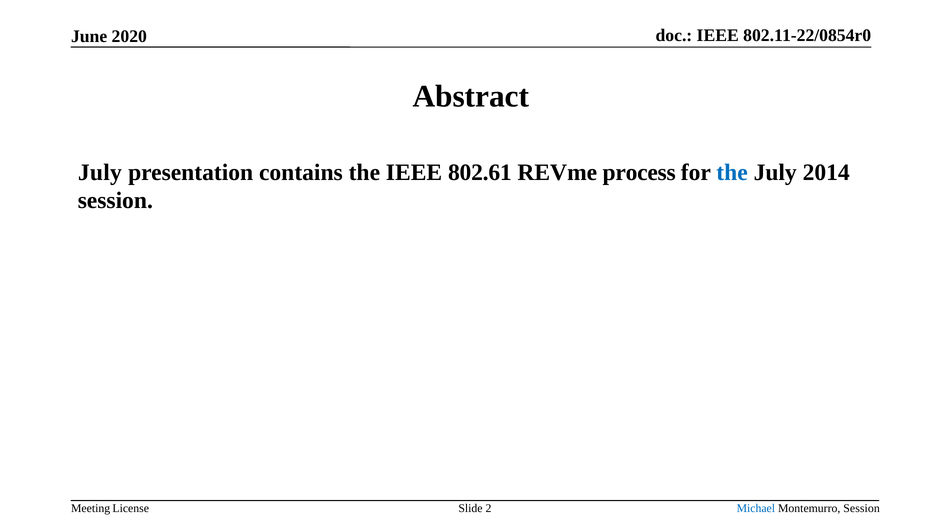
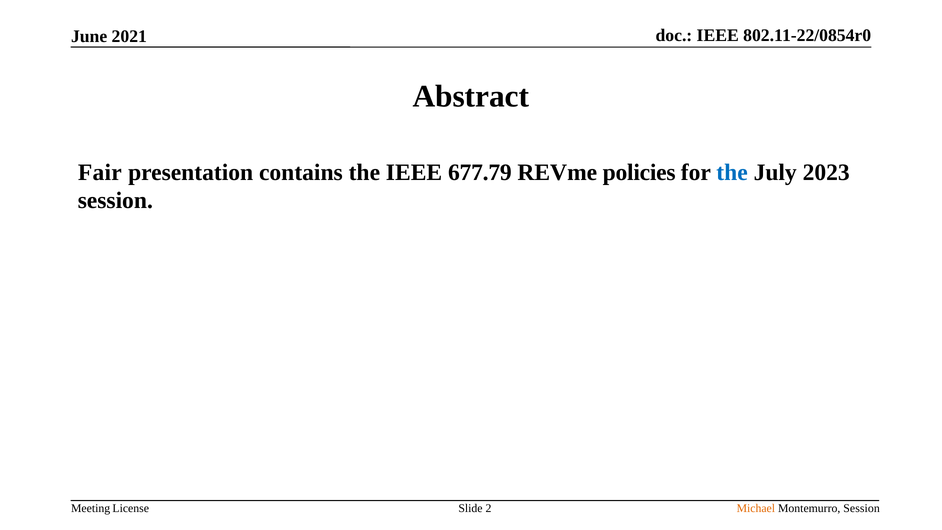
2020: 2020 -> 2021 (129, 37)
July: July -> Fair (100, 172)
802.61: 802.61 -> 677.79 (480, 172)
process: process -> policies (639, 172)
2014: 2014 -> 2023 (826, 172)
Michael colour: blue -> orange (756, 508)
